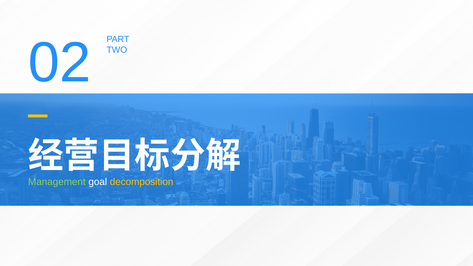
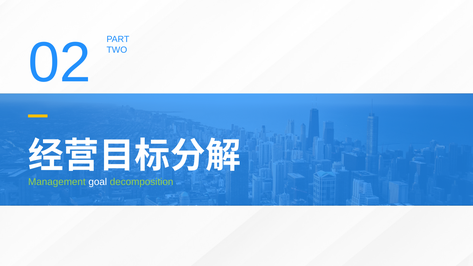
decomposition colour: yellow -> light green (142, 182)
